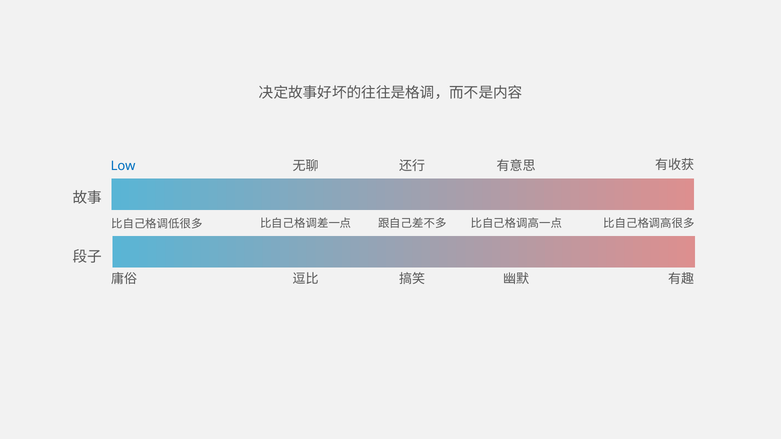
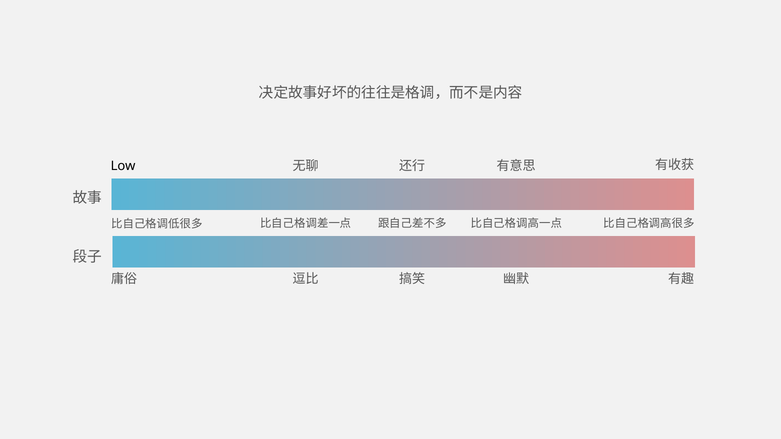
Low colour: blue -> black (123, 166)
